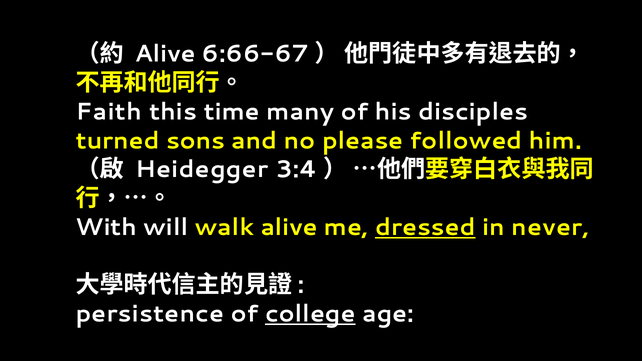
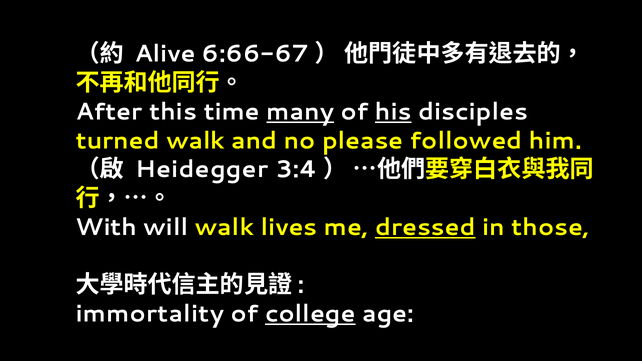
Faith: Faith -> After (109, 112)
many underline: none -> present (300, 112)
his underline: none -> present (393, 112)
turned sons: sons -> walk (196, 141)
walk alive: alive -> lives (289, 227)
never: never -> those (550, 227)
persistence: persistence -> immortality (150, 314)
